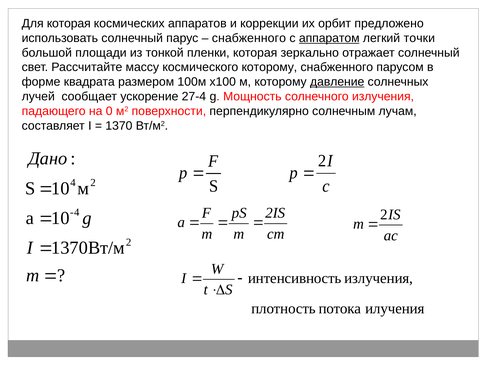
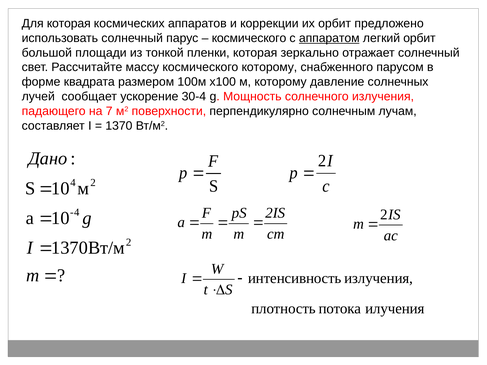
снабженного: снабженного -> космического (249, 38)
легкий точки: точки -> орбит (419, 38)
давление underline: present -> none (337, 82)
27-4: 27-4 -> 30-4 (194, 97)
0: 0 -> 7 (109, 111)
